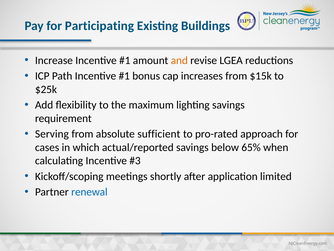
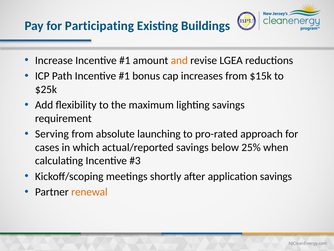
sufficient: sufficient -> launching (159, 134)
65%: 65% -> 25% (251, 147)
application limited: limited -> savings (276, 176)
renewal colour: blue -> orange (89, 192)
